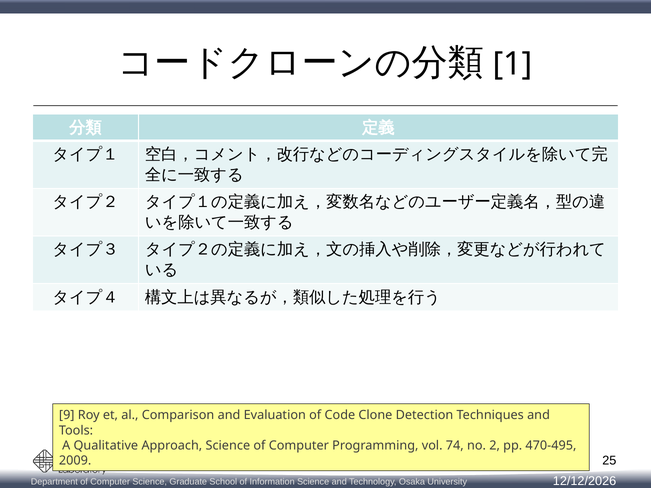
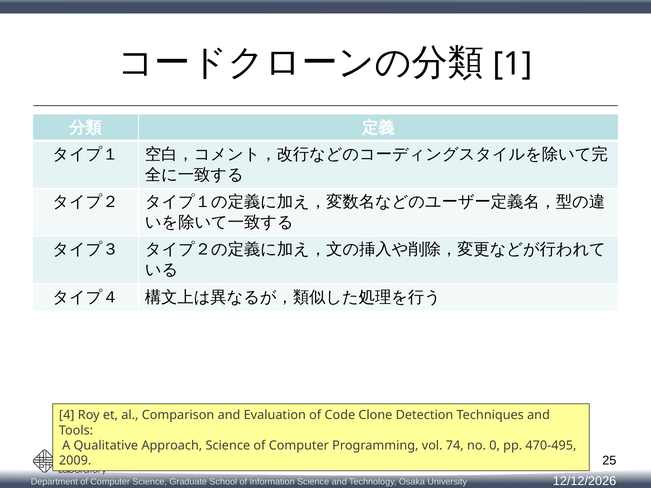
9: 9 -> 4 (67, 415)
2: 2 -> 0 (495, 446)
